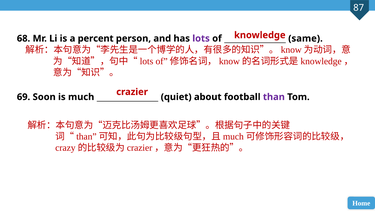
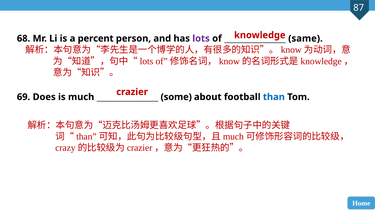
Soon: Soon -> Does (44, 97)
quiet: quiet -> some (176, 97)
than colour: purple -> blue (274, 97)
